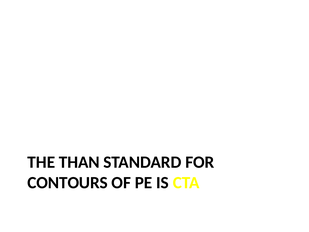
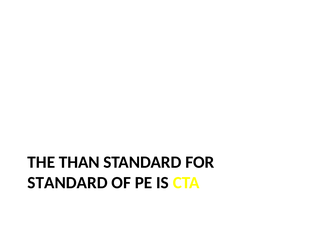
CONTOURS: CONTOURS -> STANDARD (68, 183)
